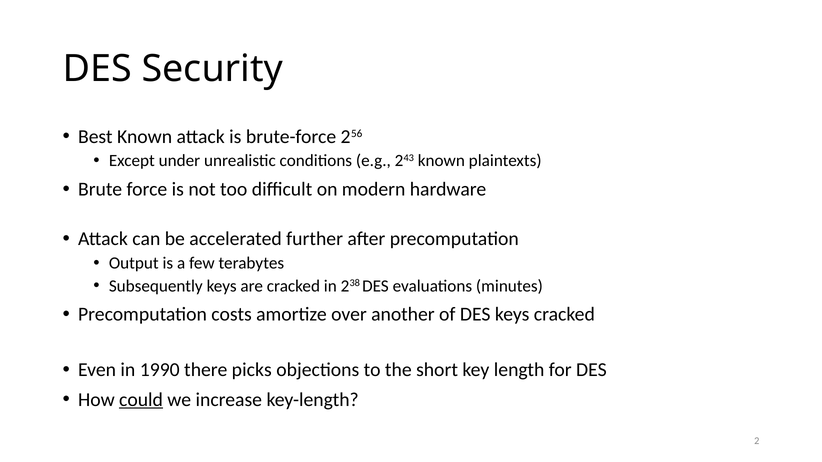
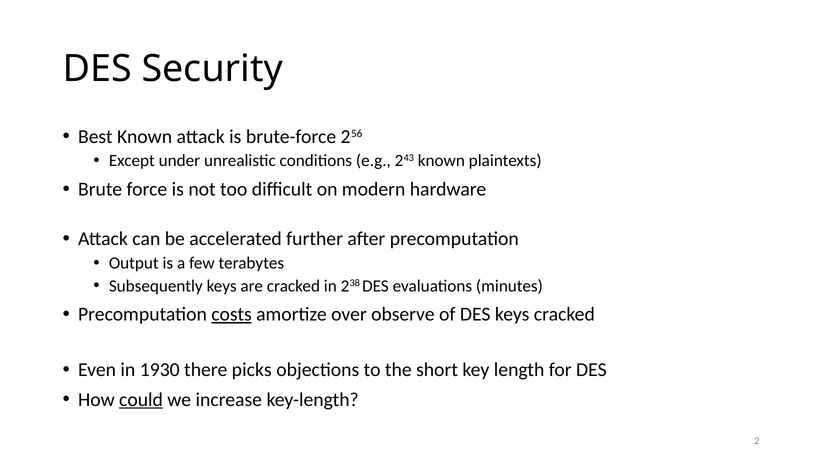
costs underline: none -> present (232, 315)
another: another -> observe (403, 315)
1990: 1990 -> 1930 (160, 370)
